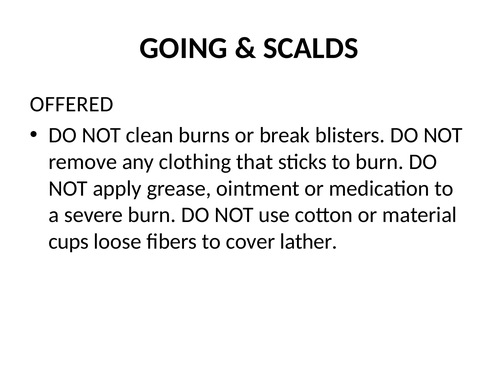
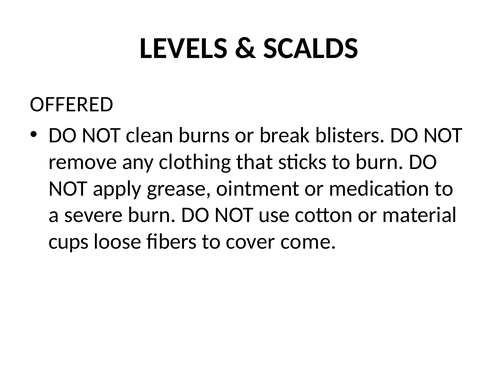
GOING: GOING -> LEVELS (184, 48)
lather: lather -> come (308, 242)
